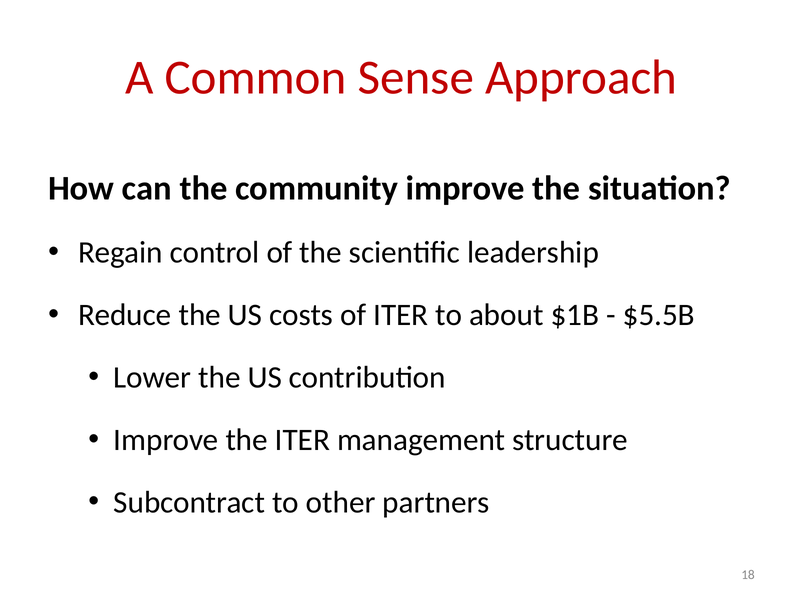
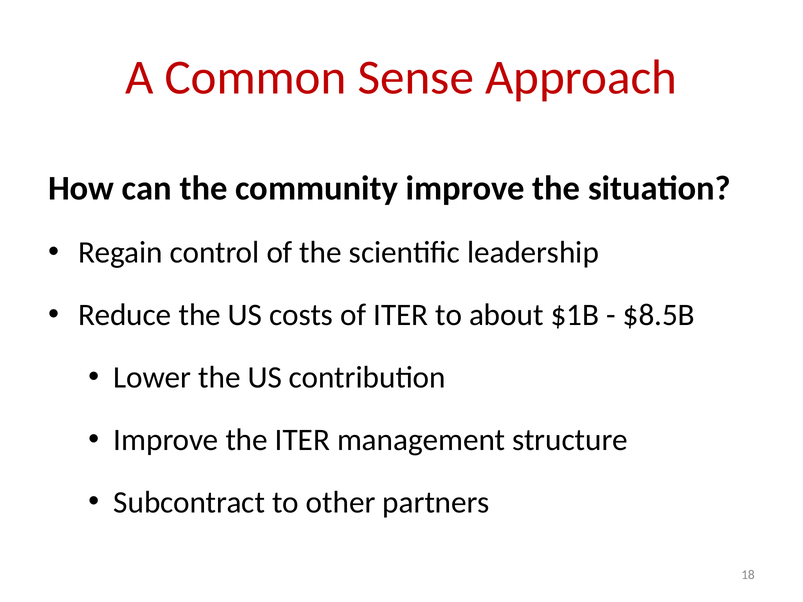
$5.5B: $5.5B -> $8.5B (659, 315)
